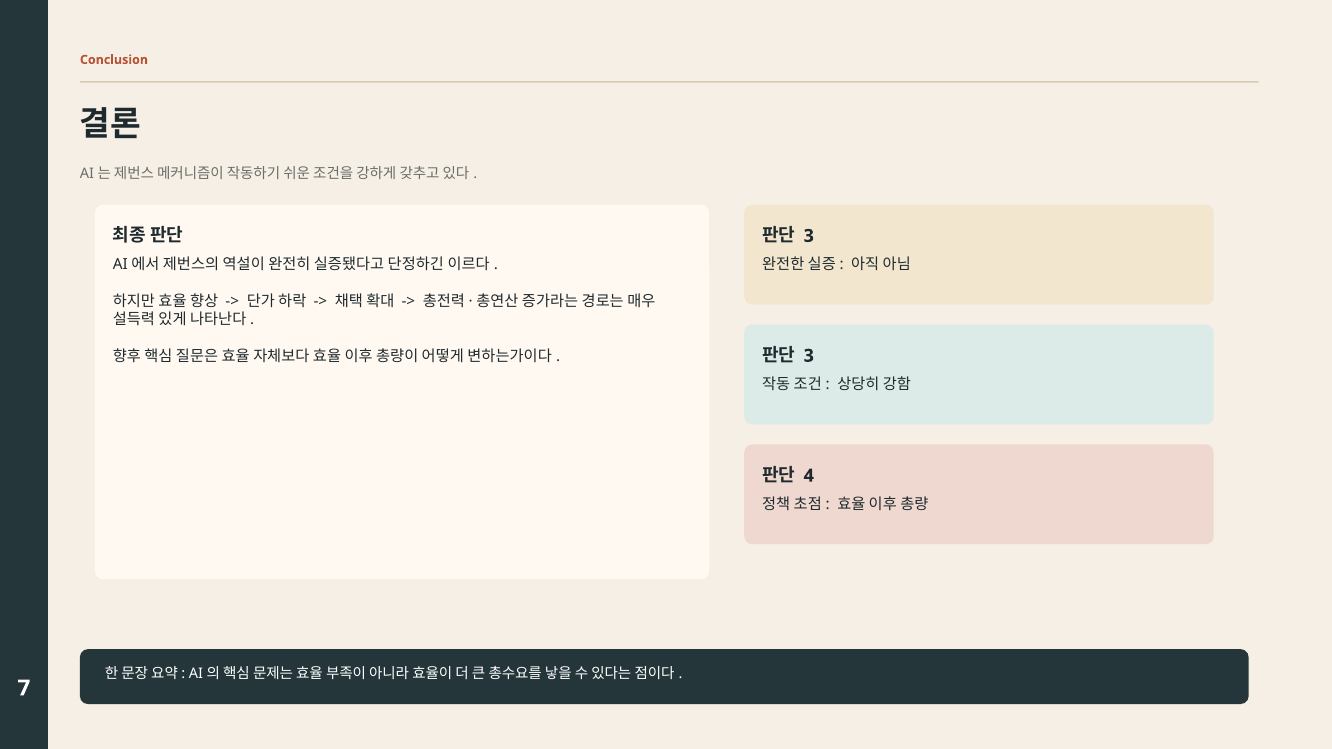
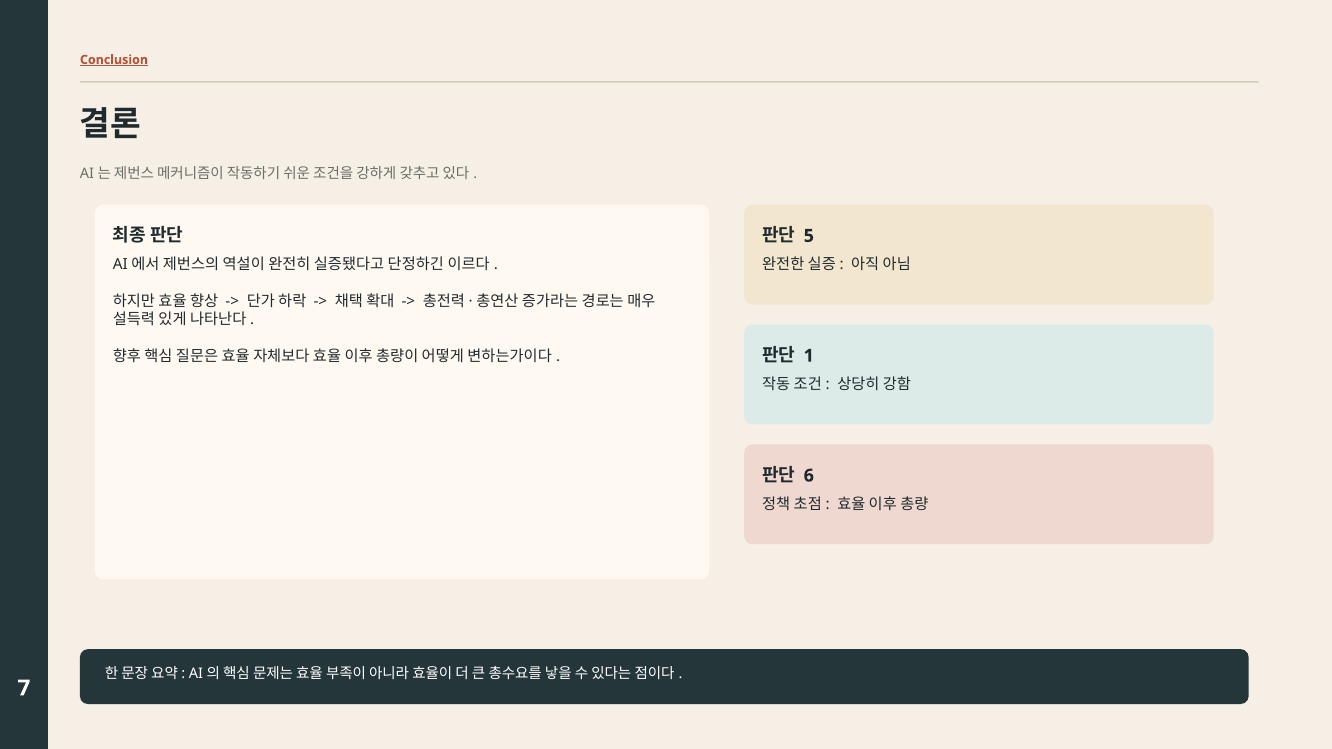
Conclusion underline: none -> present (114, 60)
3: 3 -> 5 (809, 236)
3: 3 -> 1 (809, 356)
4: 4 -> 6 (809, 476)
